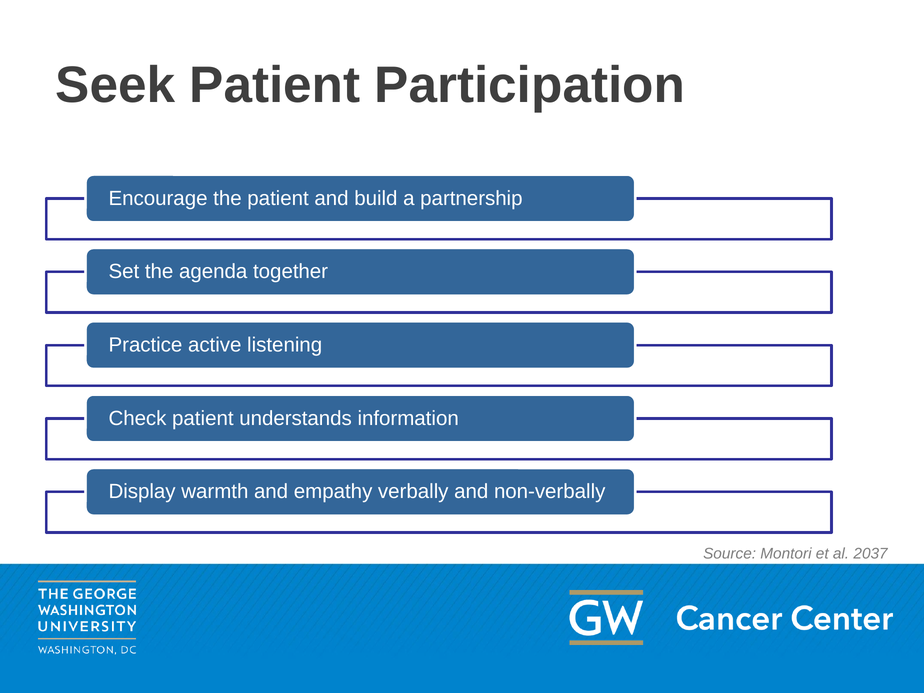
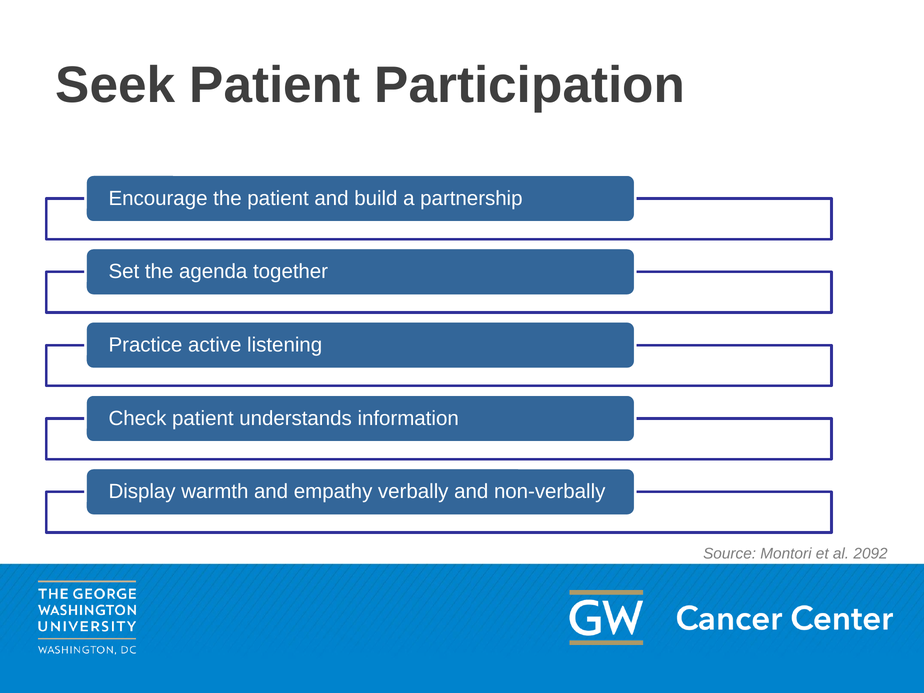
2037: 2037 -> 2092 (871, 554)
